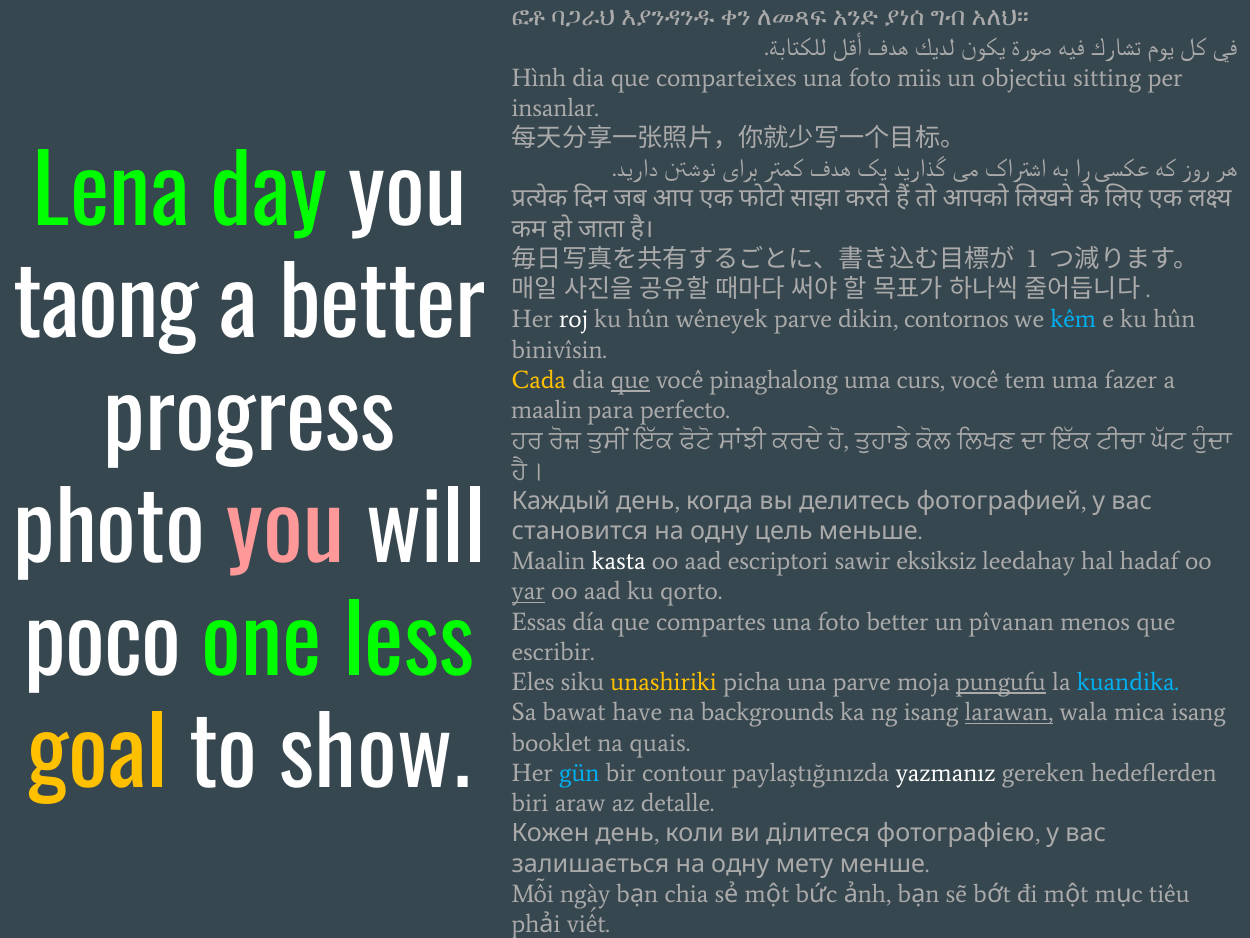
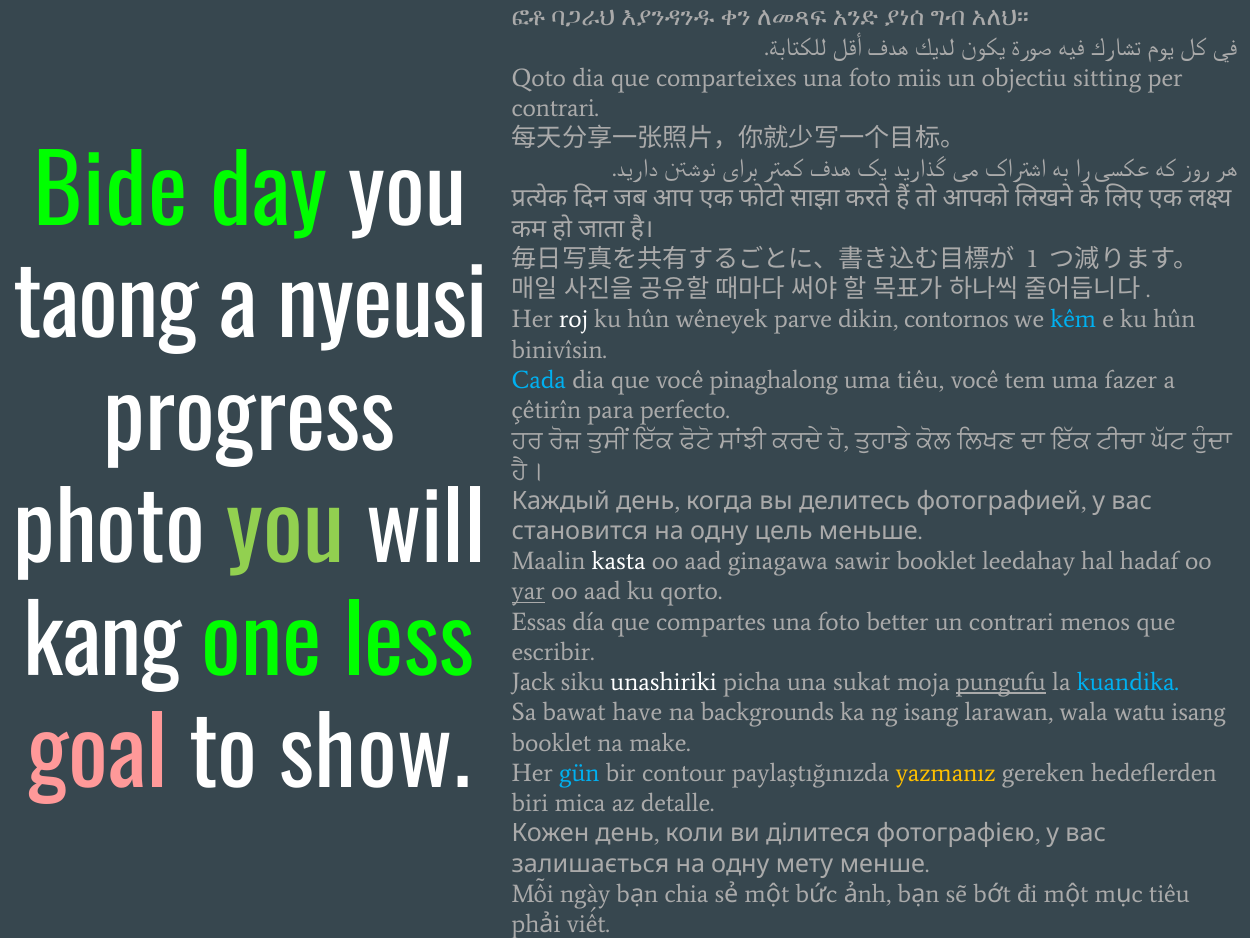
Hình: Hình -> Qoto (539, 78)
insanlar: insanlar -> contrari (555, 108)
Lena: Lena -> Bide (111, 194)
a better: better -> nyeusi (383, 307)
Cada colour: yellow -> light blue (539, 380)
que underline: present -> none (630, 380)
uma curs: curs -> tiêu (921, 380)
maalin: maalin -> çêtirîn (546, 410)
you colour: pink -> light green (286, 532)
escriptori: escriptori -> ginagawa (778, 561)
sawir eksiksiz: eksiksiz -> booklet (936, 561)
un pîvanan: pîvanan -> contrari (1011, 622)
poco: poco -> kang (103, 644)
Eles: Eles -> Jack (533, 682)
unashiriki colour: yellow -> white (664, 682)
una parve: parve -> sukat (862, 682)
larawan underline: present -> none (1009, 712)
mica: mica -> watu (1140, 712)
goal colour: yellow -> pink (98, 757)
quais: quais -> make (660, 742)
yazmanız colour: white -> yellow (946, 773)
araw: araw -> mica (580, 803)
